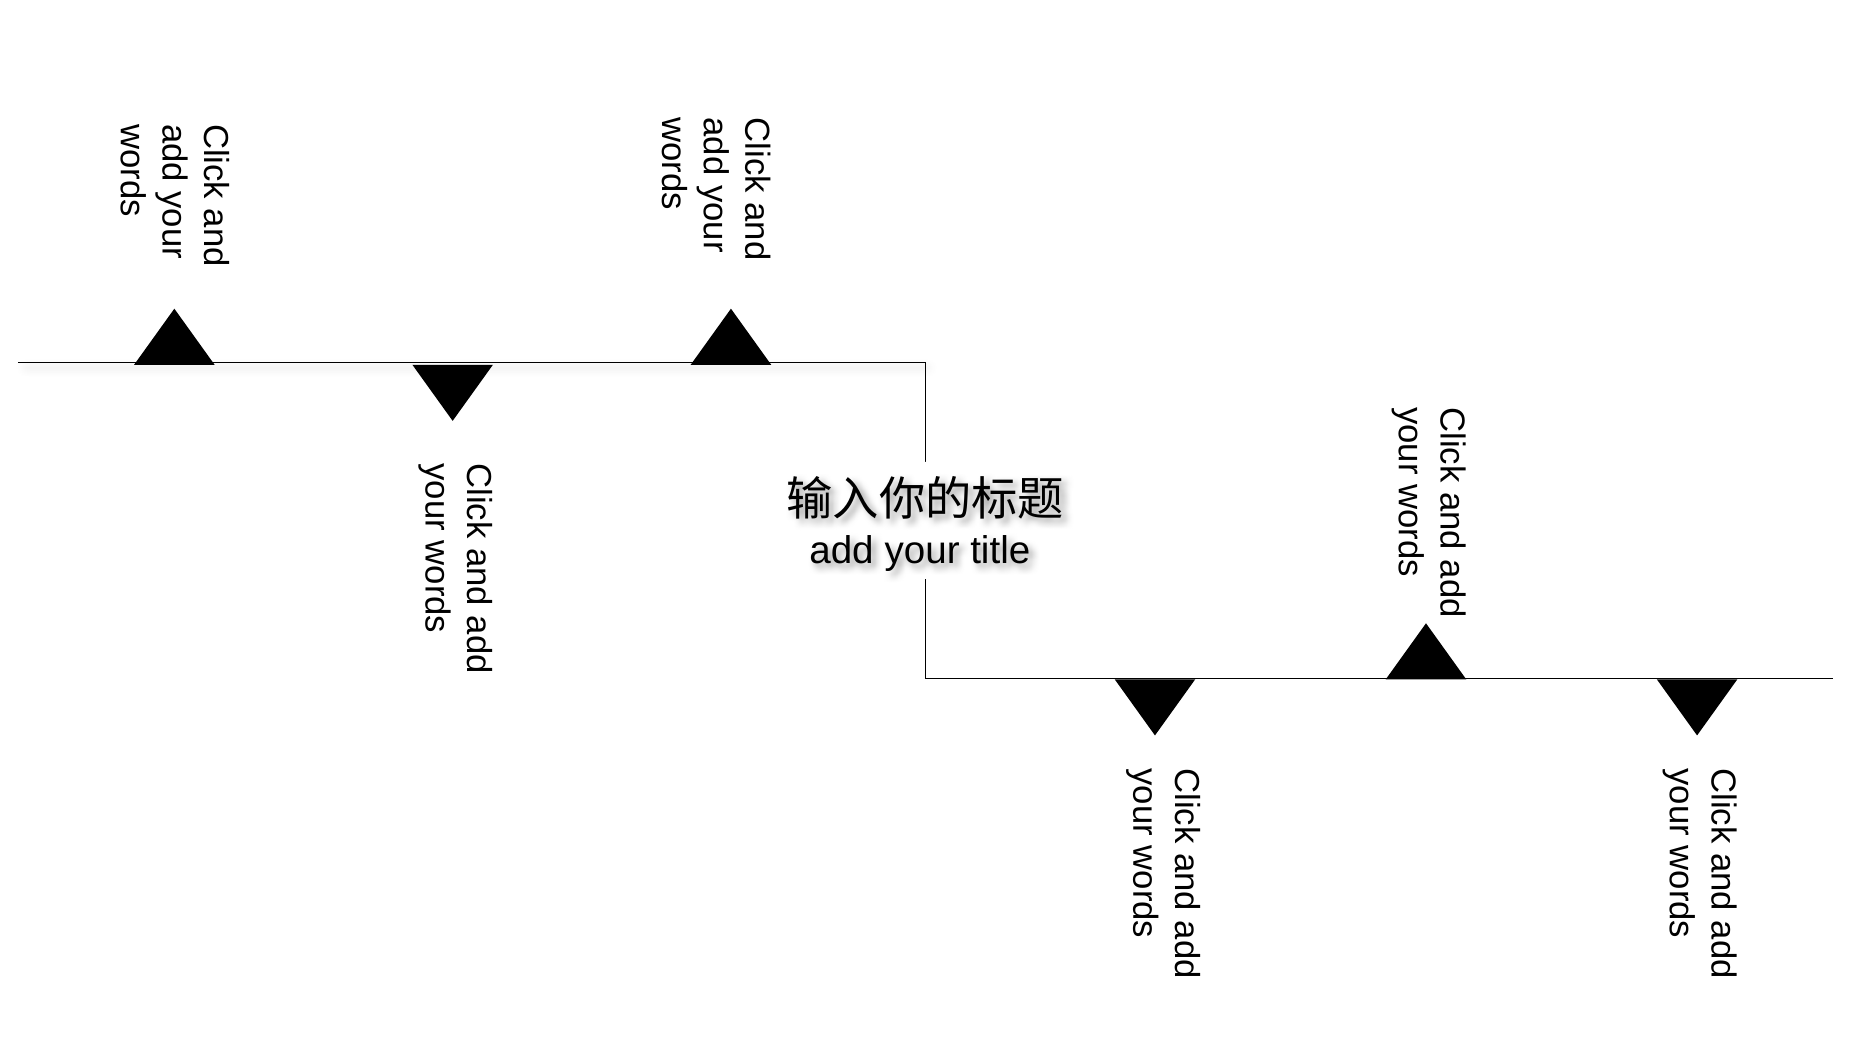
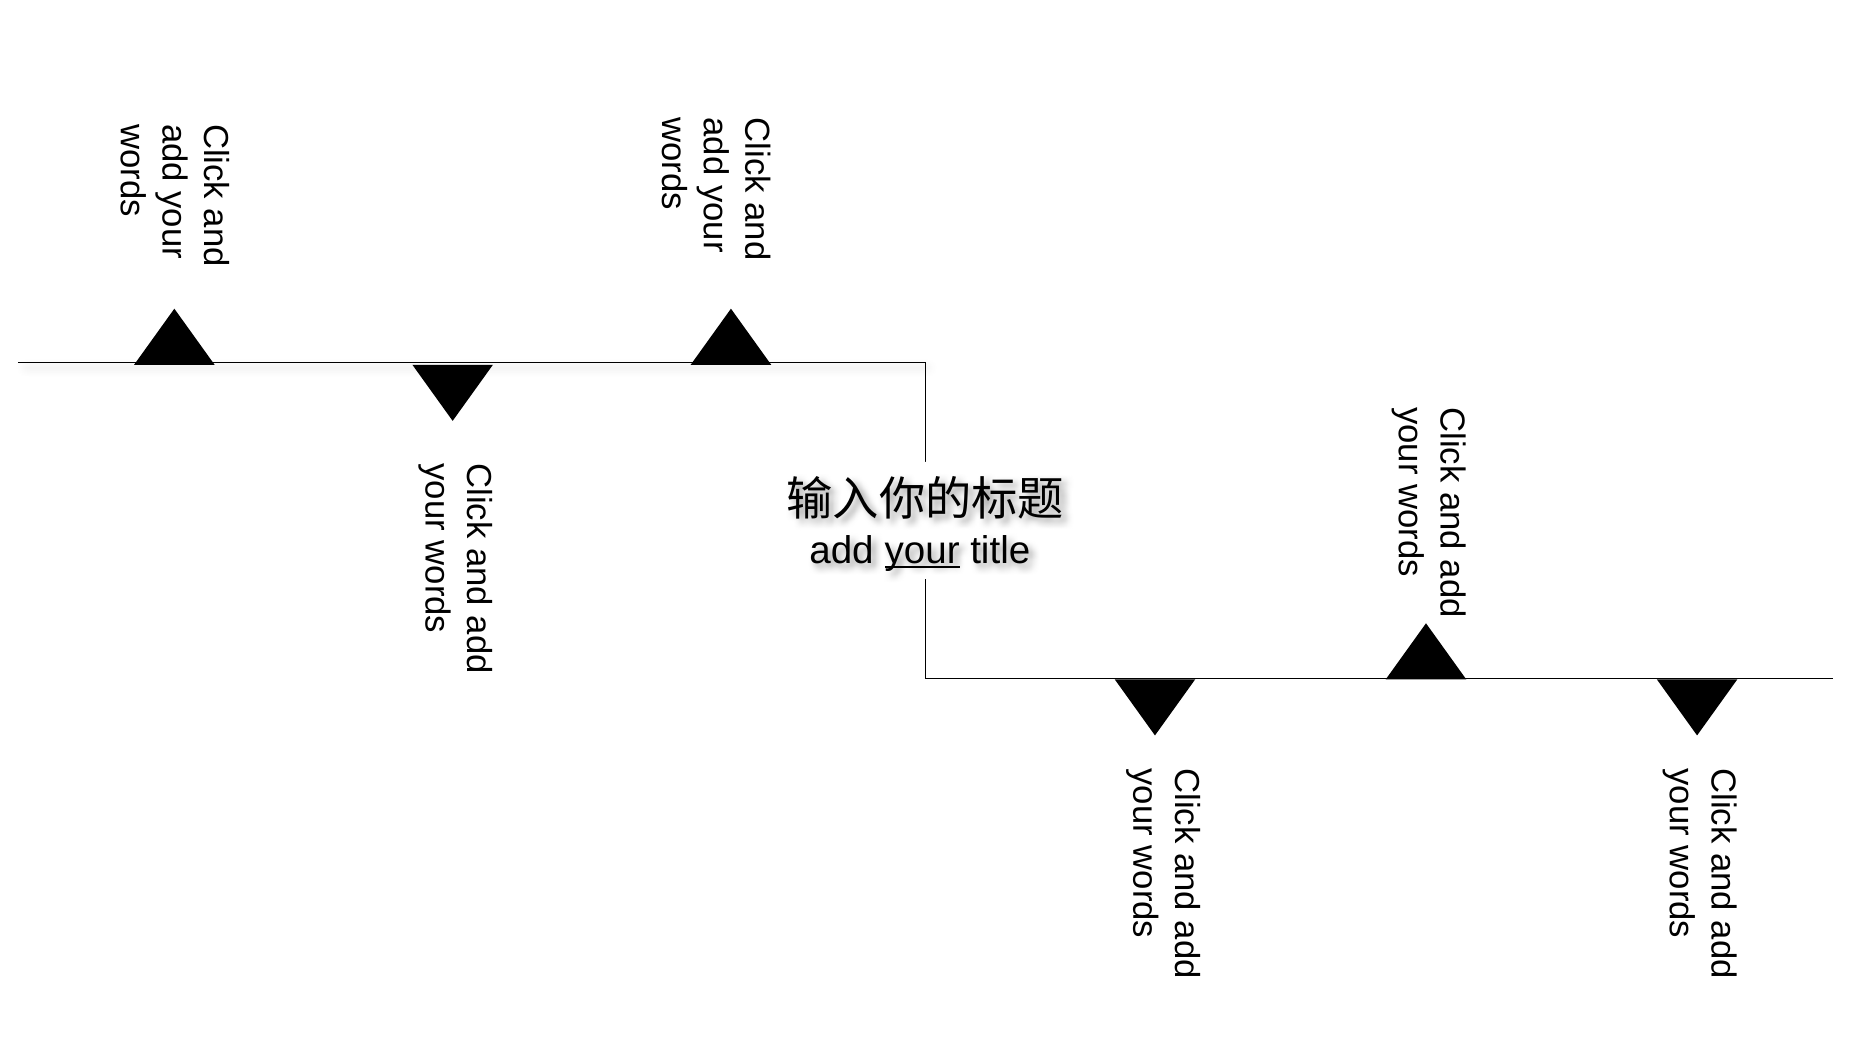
your underline: none -> present (922, 550)
